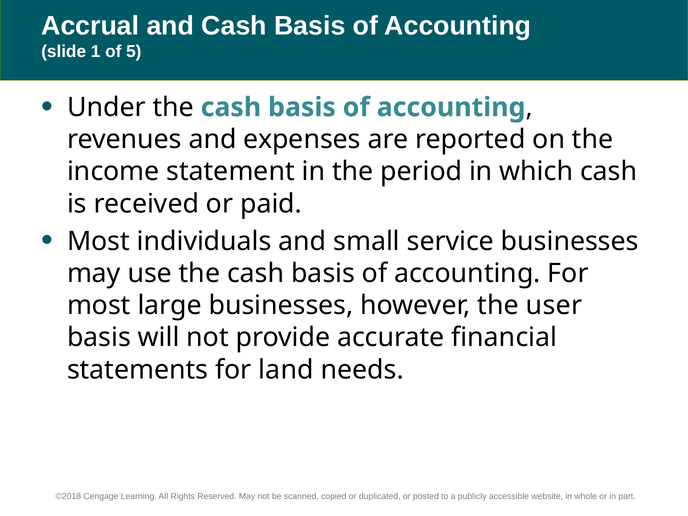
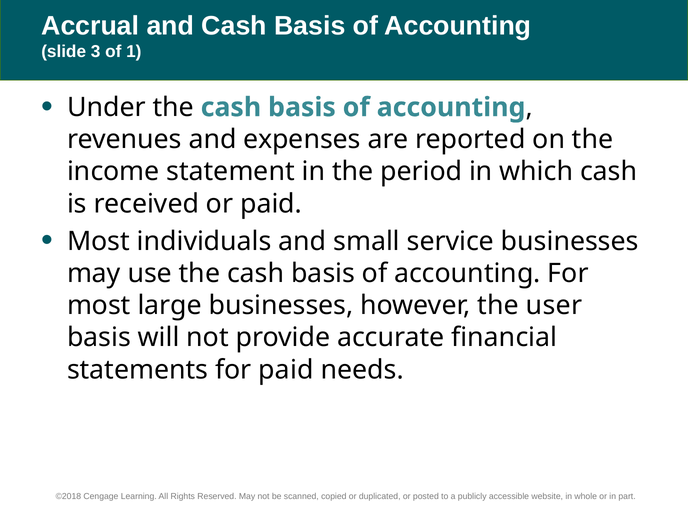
1: 1 -> 3 (96, 52)
5: 5 -> 1 (134, 52)
for land: land -> paid (286, 370)
